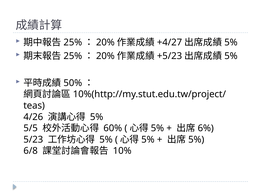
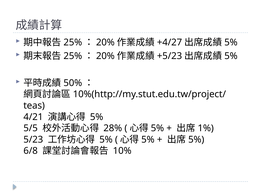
4/26: 4/26 -> 4/21 (33, 117)
60%: 60% -> 28% (113, 128)
6%: 6% -> 1% (206, 128)
